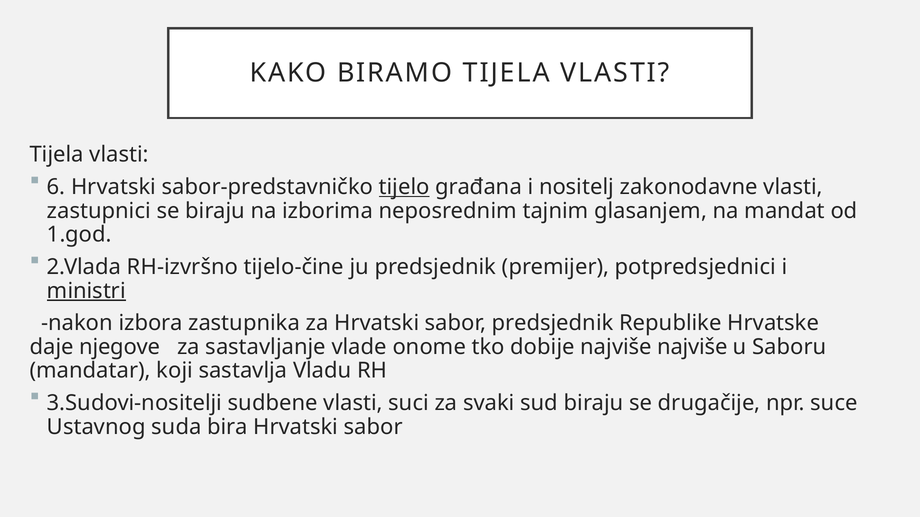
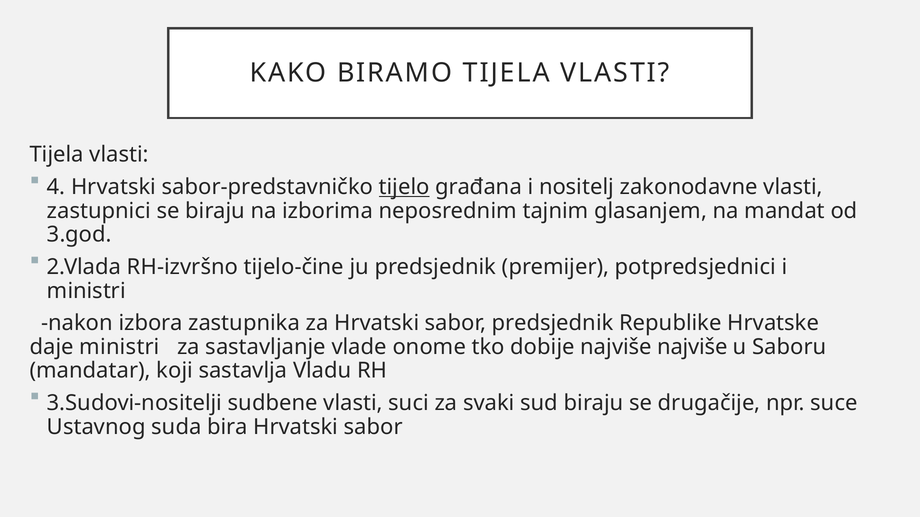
6: 6 -> 4 (56, 187)
1.god: 1.god -> 3.god (79, 235)
ministri underline: present -> none (86, 291)
daje njegove: njegove -> ministri (120, 347)
